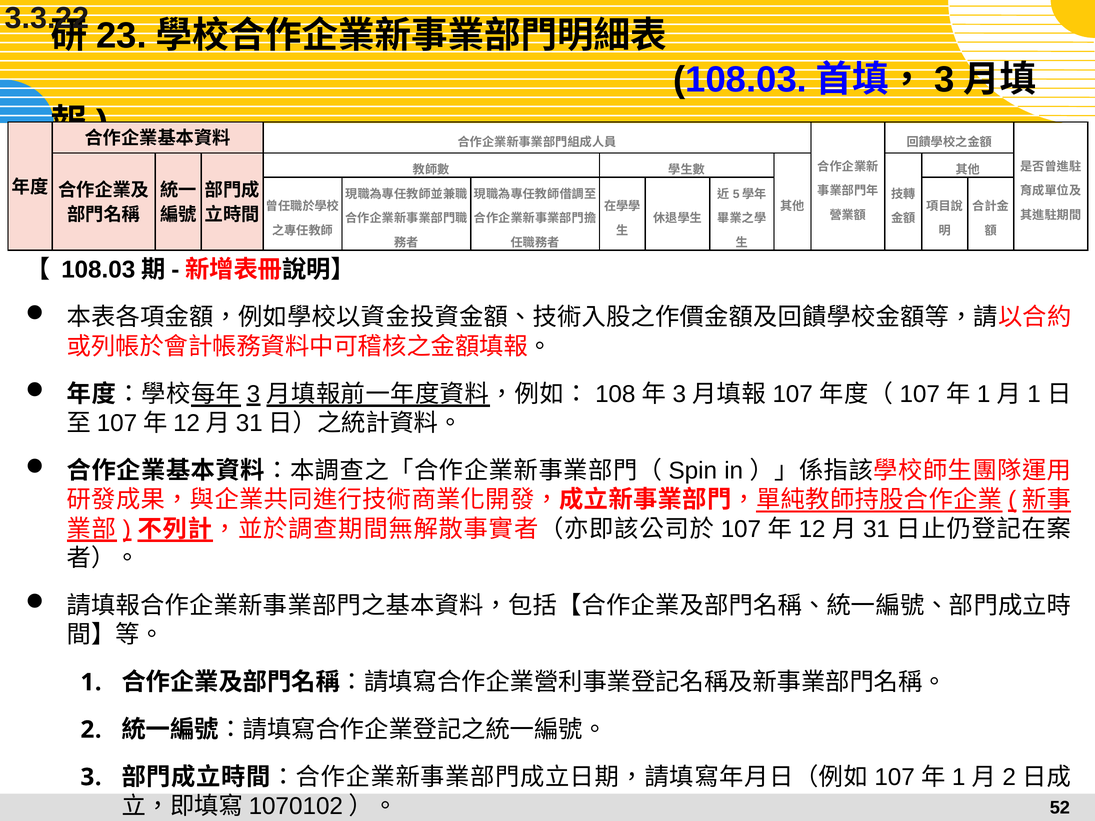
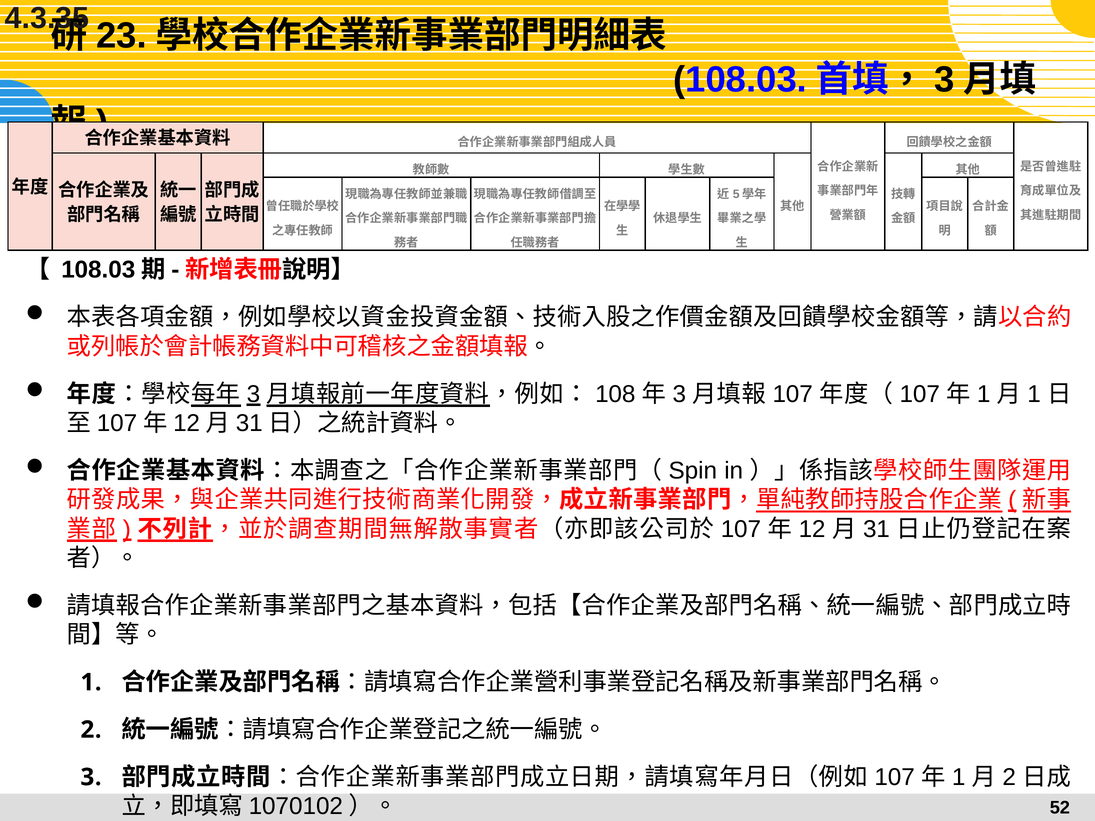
3.3.22: 3.3.22 -> 4.3.35 (47, 18)
